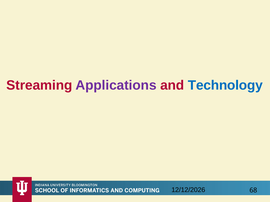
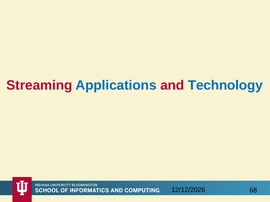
Applications colour: purple -> blue (116, 86)
